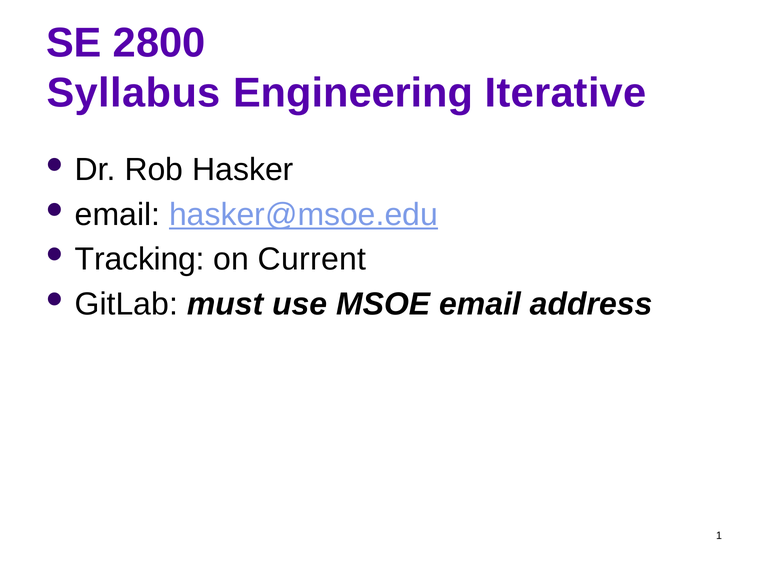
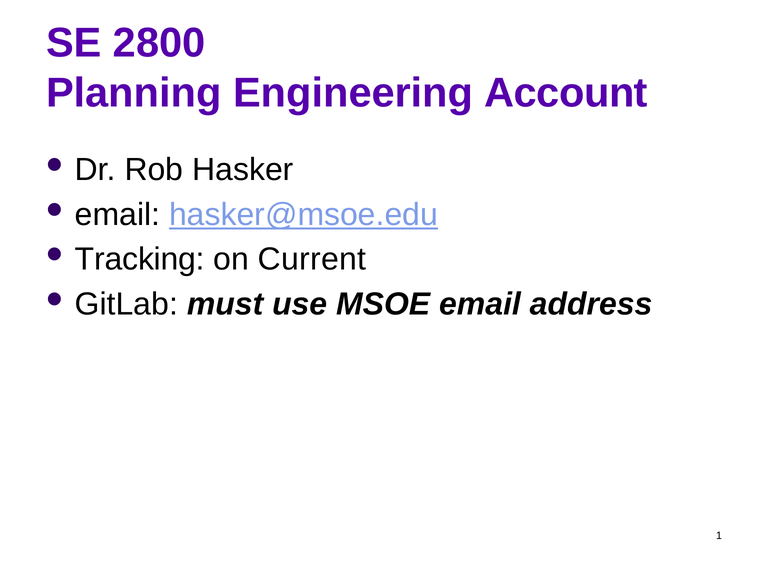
Syllabus: Syllabus -> Planning (134, 93)
Iterative: Iterative -> Account (566, 93)
